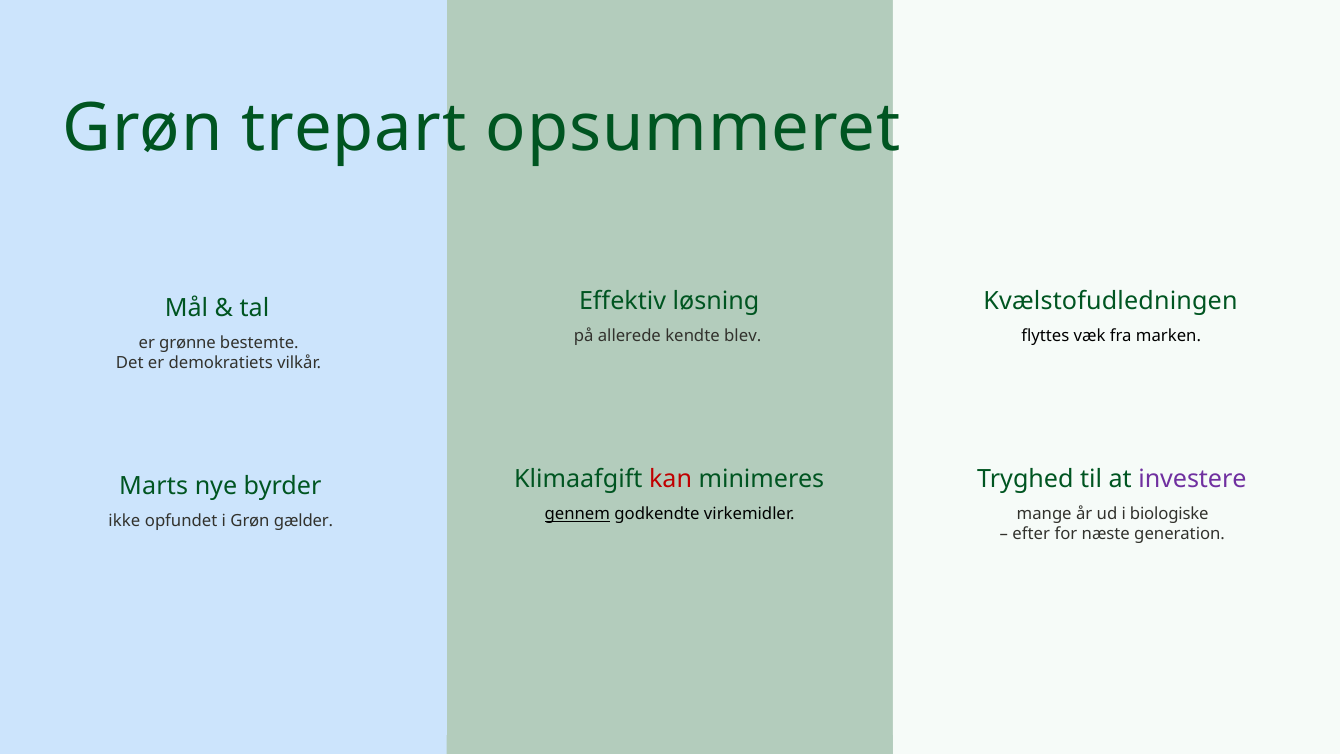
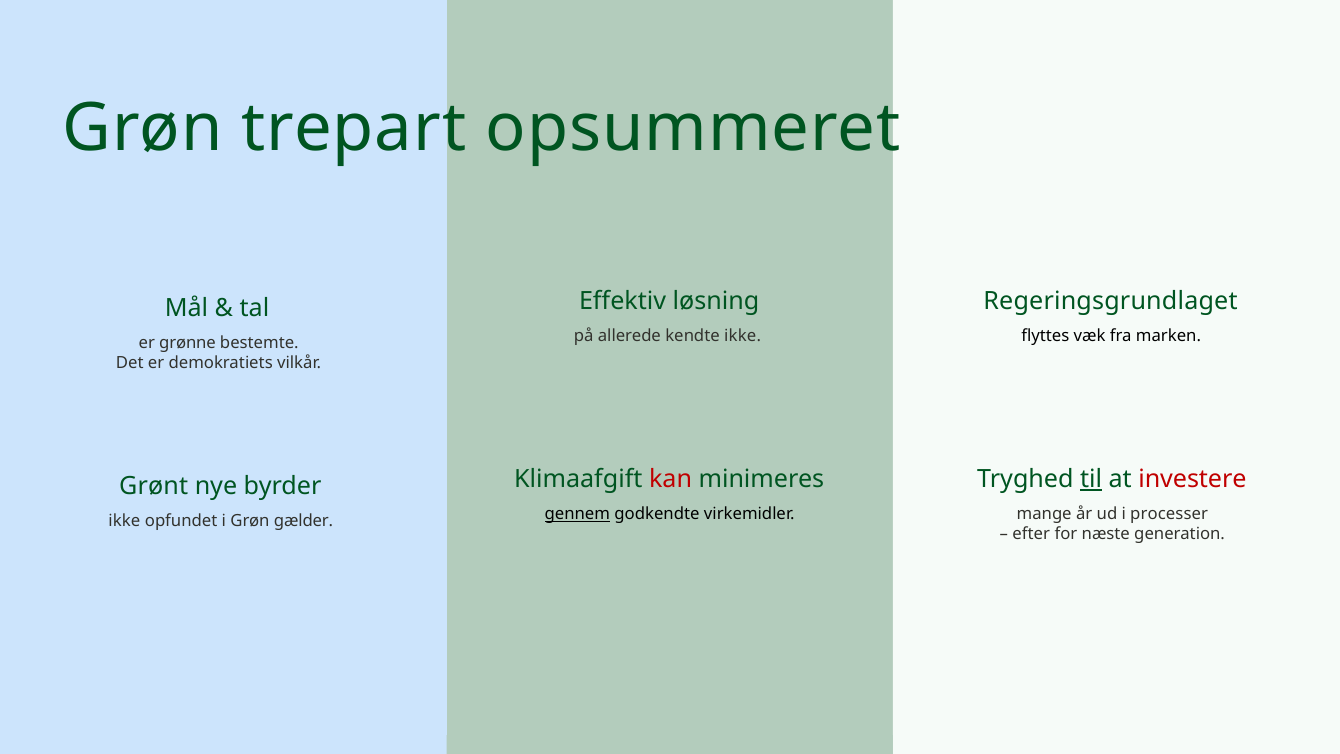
Kvælstofudledningen: Kvælstofudledningen -> Regeringsgrundlaget (1110, 301)
kendte blev: blev -> ikke (743, 336)
til underline: none -> present (1091, 479)
investere colour: purple -> red (1192, 479)
Marts: Marts -> Grønt (154, 486)
biologiske: biologiske -> processer (1169, 514)
